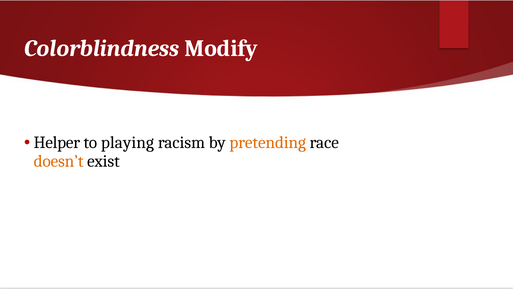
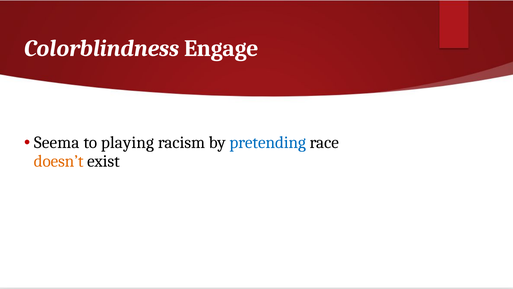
Modify: Modify -> Engage (221, 48)
Helper: Helper -> Seema (57, 142)
pretending colour: orange -> blue (268, 142)
